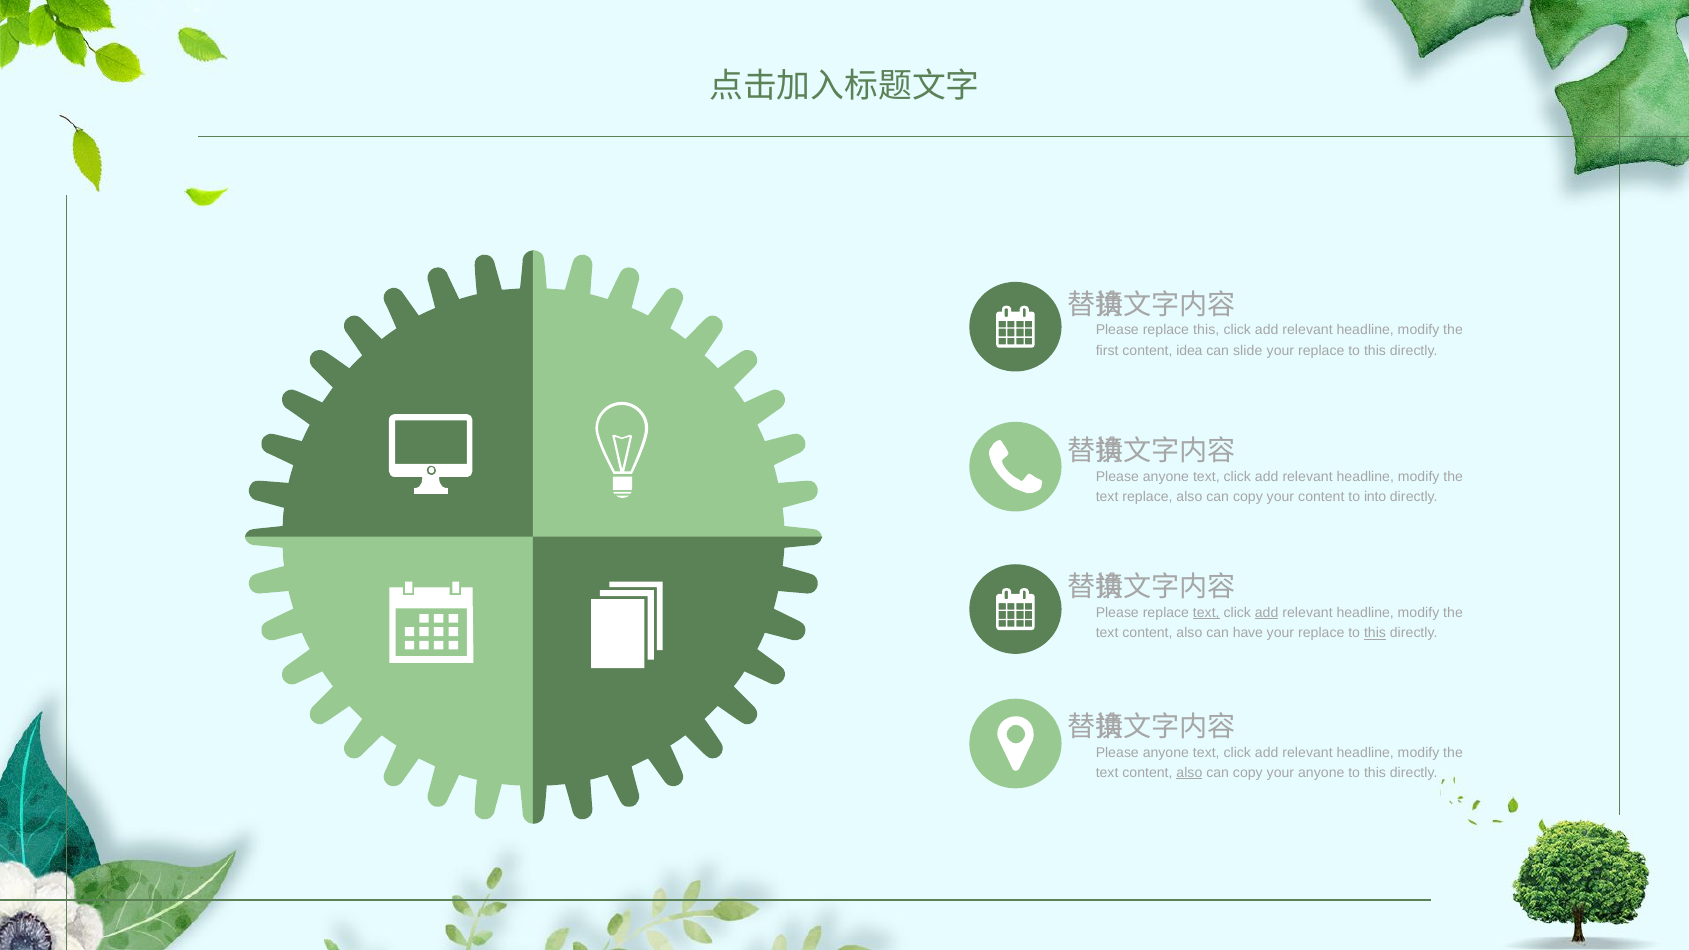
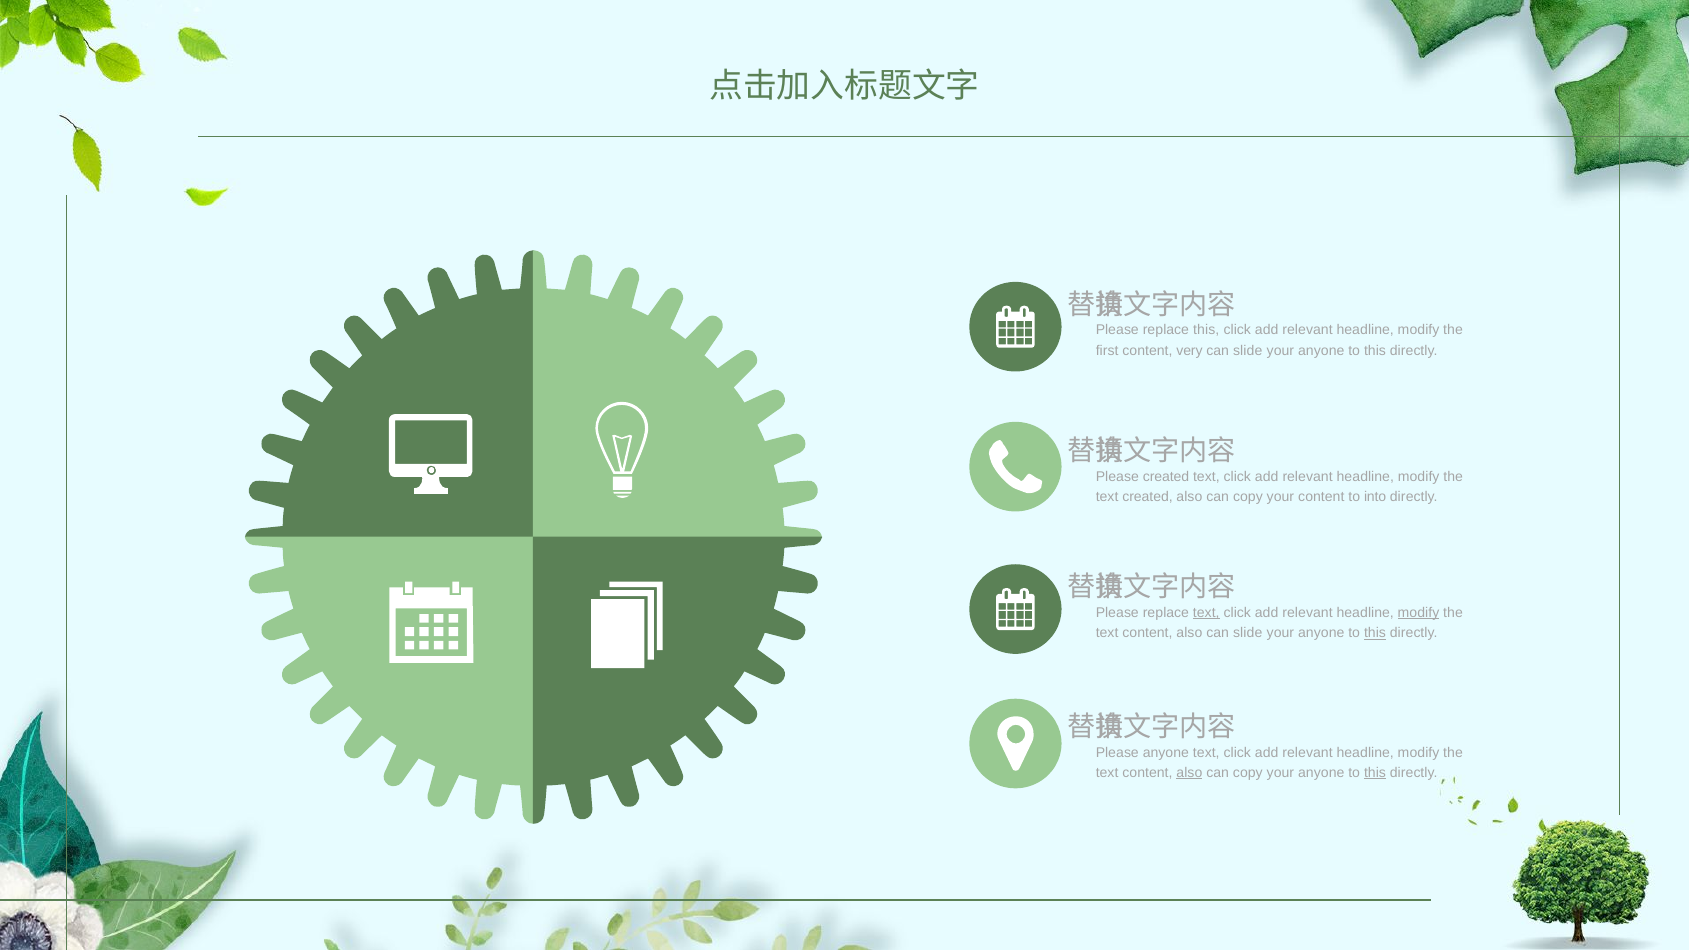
idea: idea -> very (1189, 351)
replace: replace -> anyone (1321, 351)
anyone: anyone -> created (1166, 477)
text replace: replace -> created (1148, 497)
add underline: present -> none (1267, 613)
modify underline: none -> present (1419, 613)
also can have: have -> slide (1248, 633)
replace: replace -> anyone (1321, 633)
this underline: none -> present (1375, 773)
